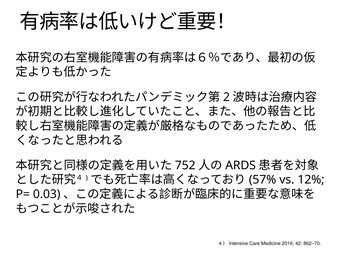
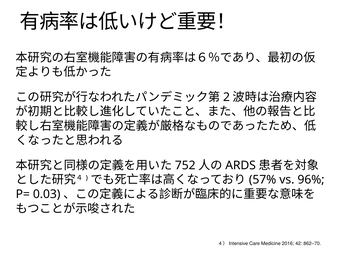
12%: 12% -> 96% (311, 180)
